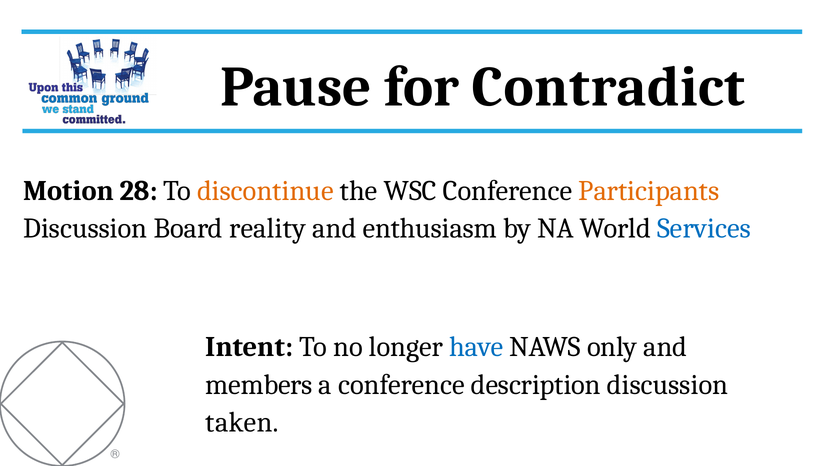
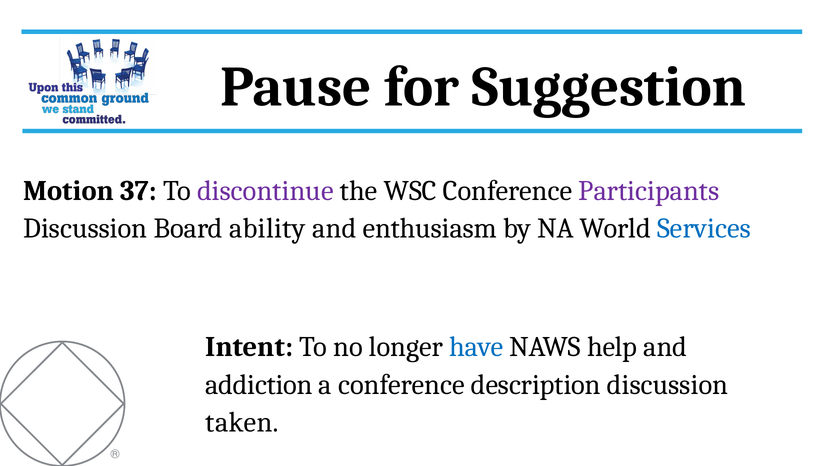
Contradict: Contradict -> Suggestion (609, 87)
28: 28 -> 37 (138, 191)
discontinue colour: orange -> purple (265, 191)
Participants colour: orange -> purple (649, 191)
reality: reality -> ability (267, 229)
only: only -> help (612, 347)
members: members -> addiction (259, 385)
